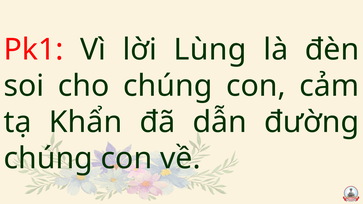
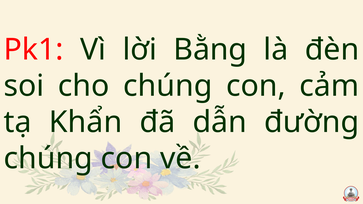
Lùng: Lùng -> Bằng (210, 50)
